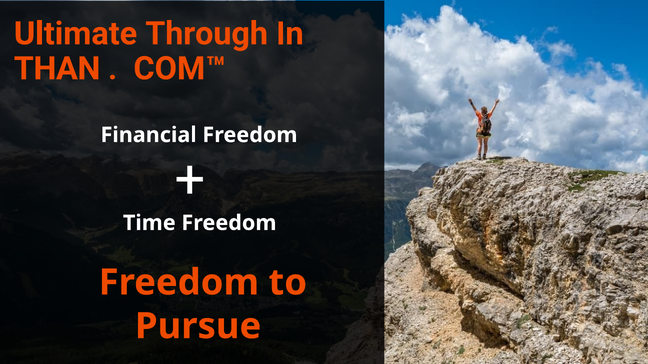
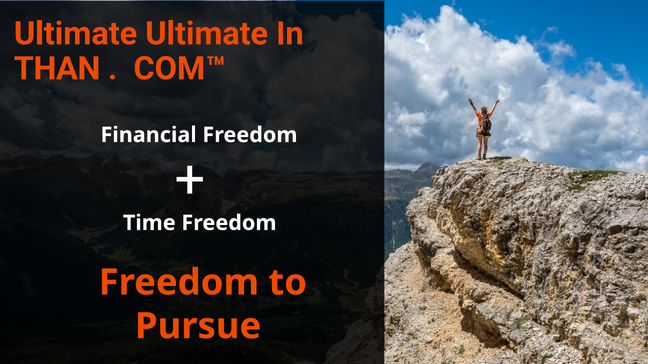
Ultimate Through: Through -> Ultimate (207, 34)
